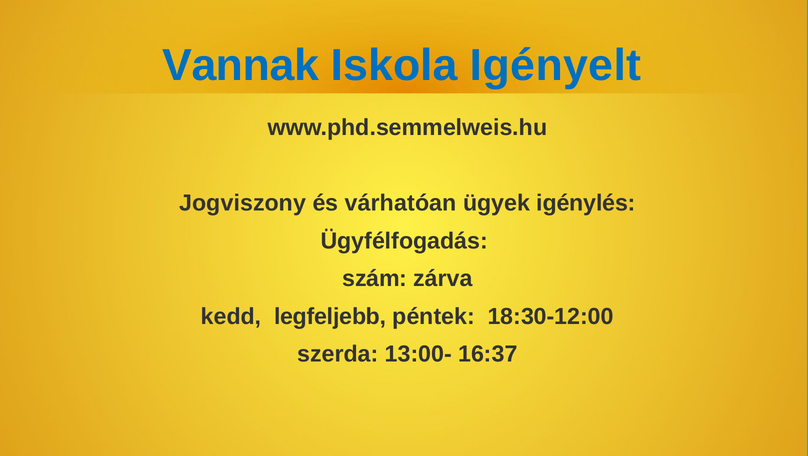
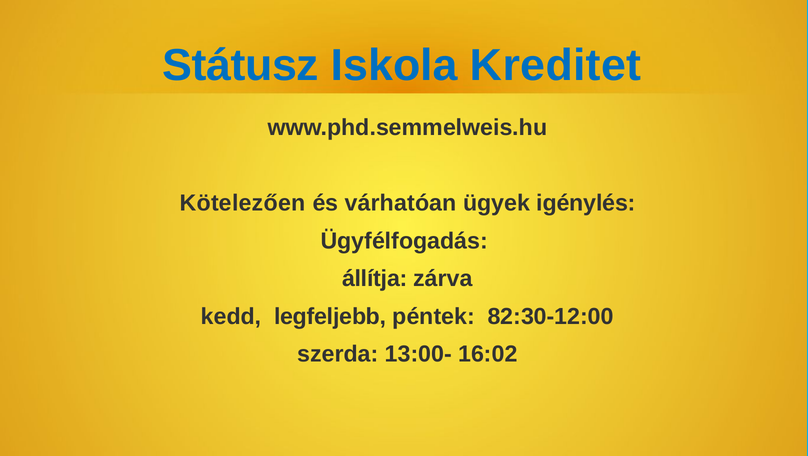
Vannak: Vannak -> Státusz (241, 66)
Igényelt: Igényelt -> Kreditet (556, 66)
Jogviszony: Jogviszony -> Kötelezően (243, 203)
szám: szám -> állítja (375, 279)
18:30-12:00: 18:30-12:00 -> 82:30-12:00 (551, 316)
16:37: 16:37 -> 16:02 (488, 354)
